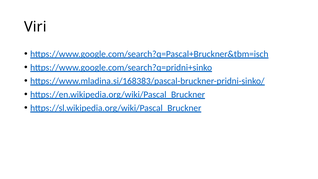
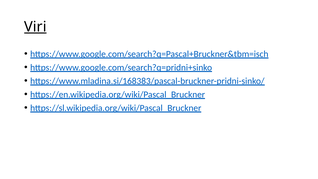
Viri underline: none -> present (35, 27)
